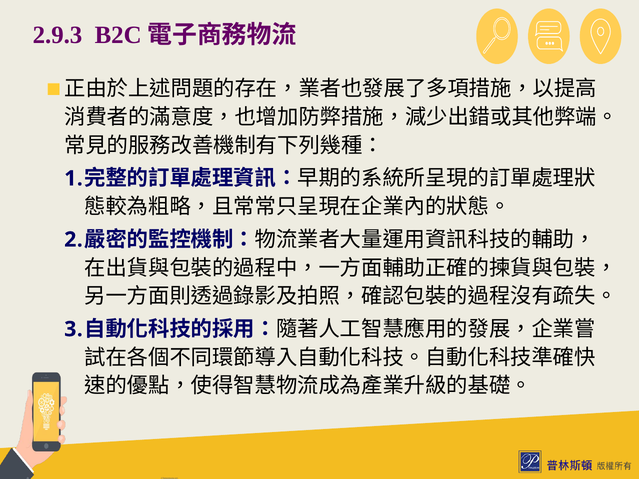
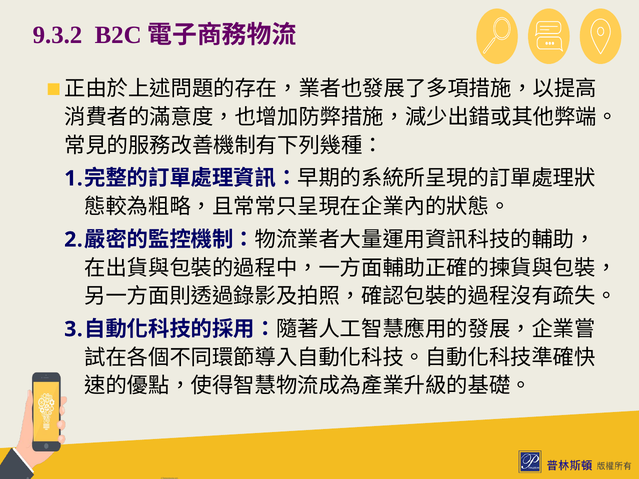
2.9.3: 2.9.3 -> 9.3.2 (57, 35)
